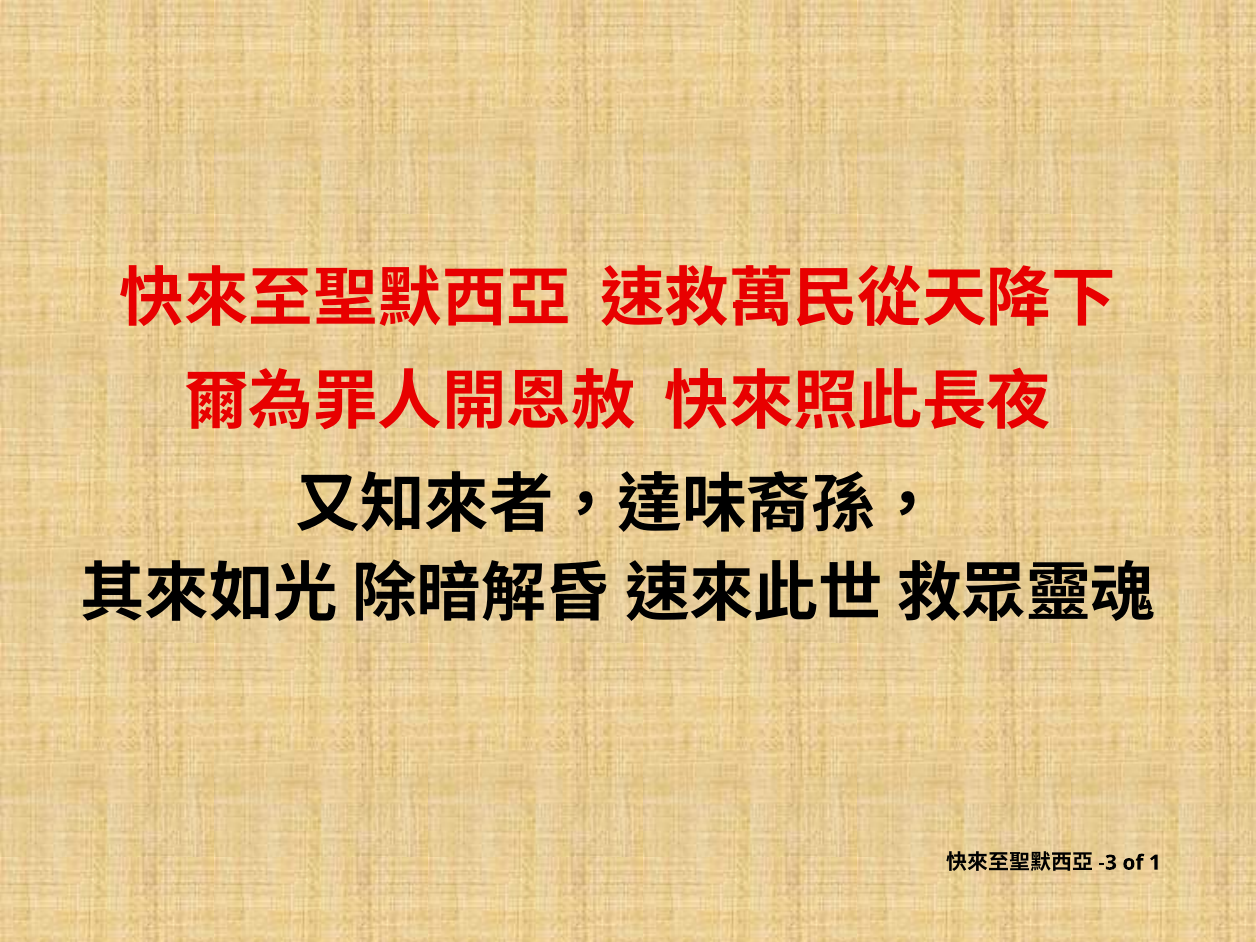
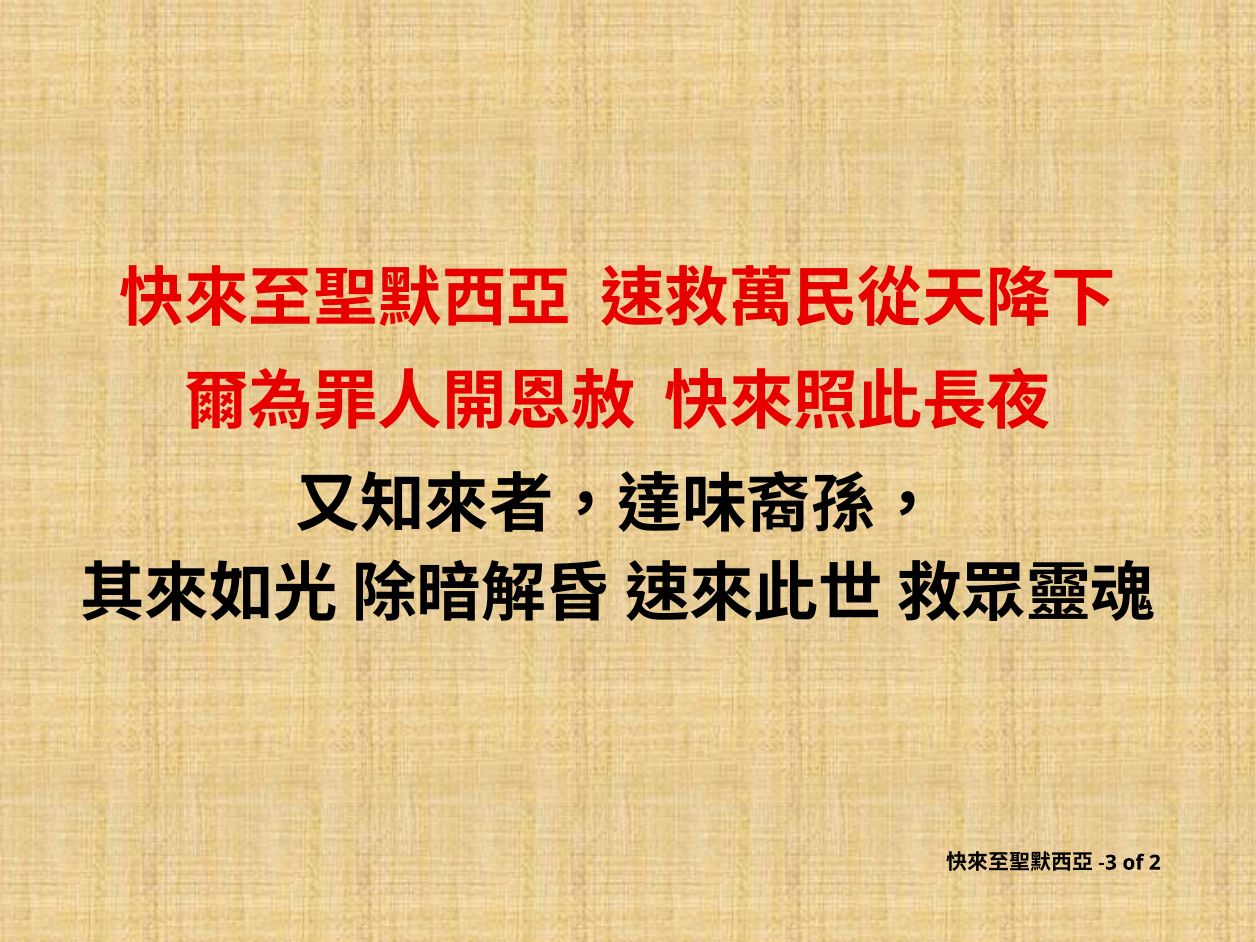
1: 1 -> 2 (1155, 863)
